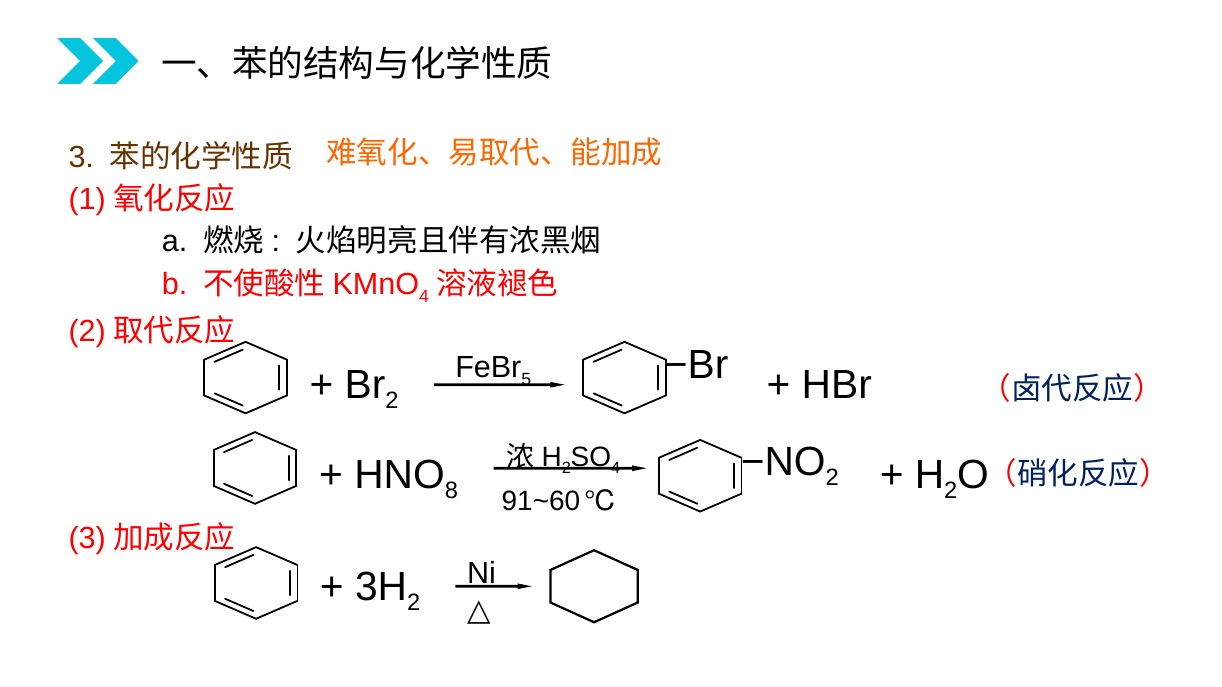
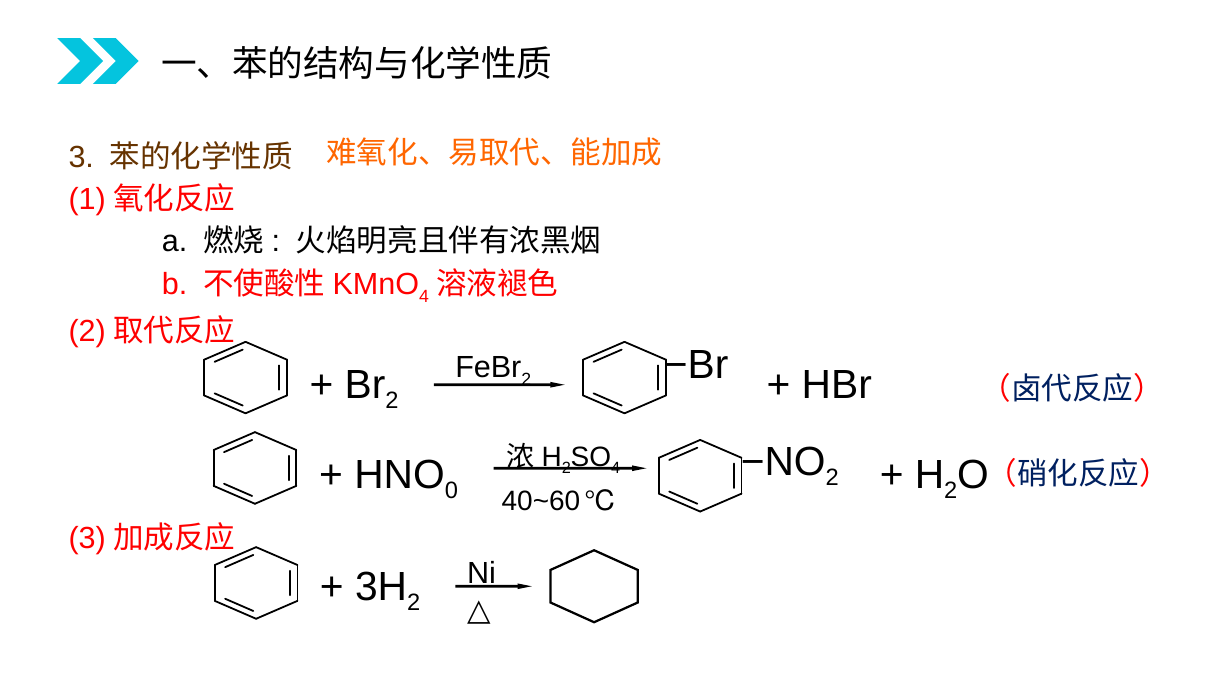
5: 5 -> 2 (526, 380)
8: 8 -> 0 (451, 491)
91~60: 91~60 -> 40~60 (541, 501)
